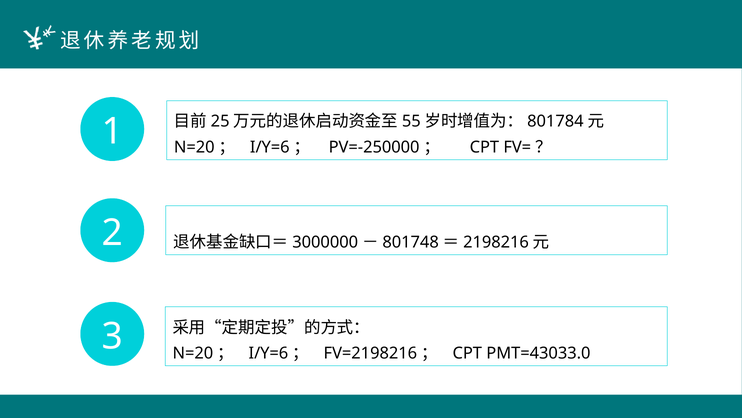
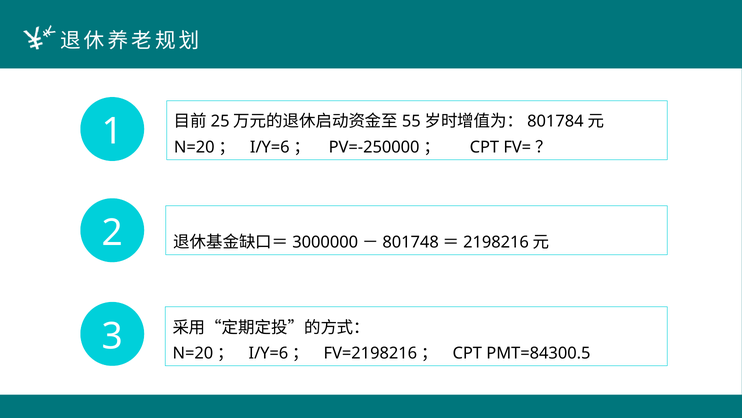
PMT=43033.0: PMT=43033.0 -> PMT=84300.5 (538, 353)
